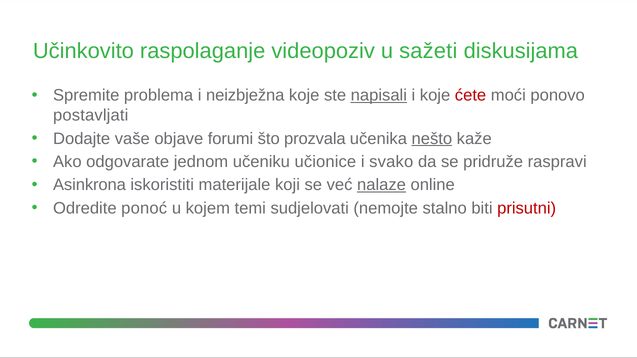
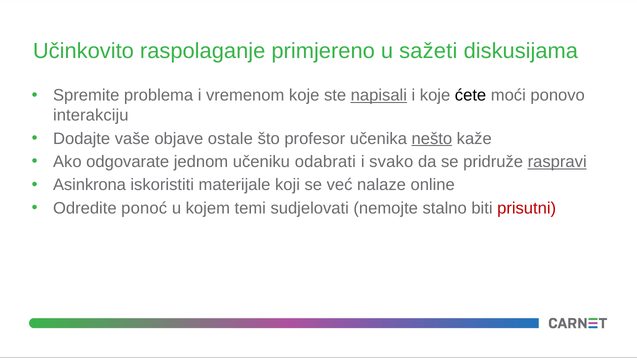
videopoziv: videopoziv -> primjereno (323, 51)
neizbježna: neizbježna -> vremenom (245, 96)
ćete colour: red -> black (471, 96)
postavljati: postavljati -> interakciju (91, 115)
forumi: forumi -> ostale (230, 139)
prozvala: prozvala -> profesor (315, 139)
učionice: učionice -> odabrati (325, 162)
raspravi underline: none -> present (557, 162)
nalaze underline: present -> none (382, 185)
